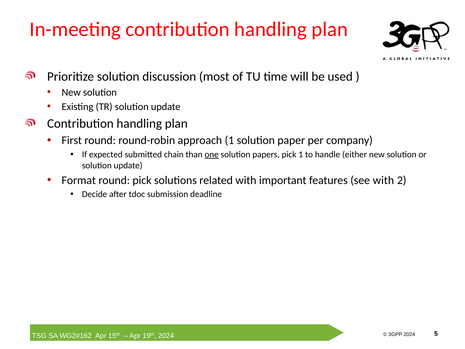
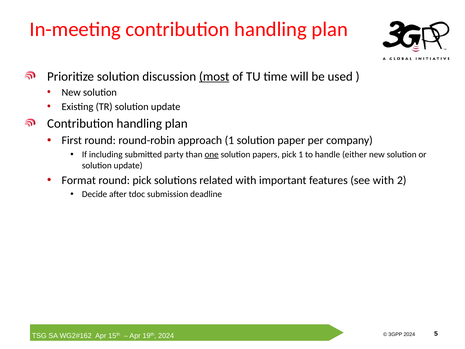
most underline: none -> present (214, 76)
expected: expected -> including (106, 154)
chain: chain -> party (174, 154)
